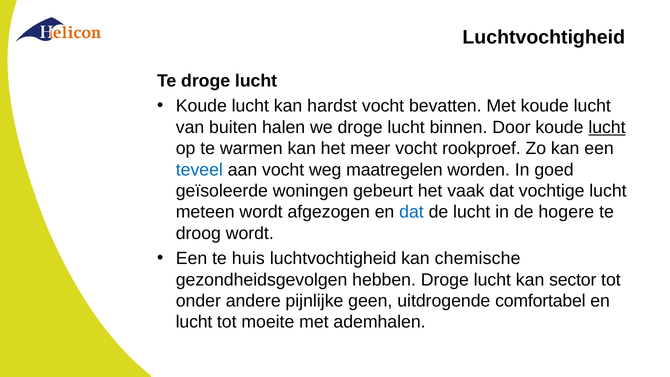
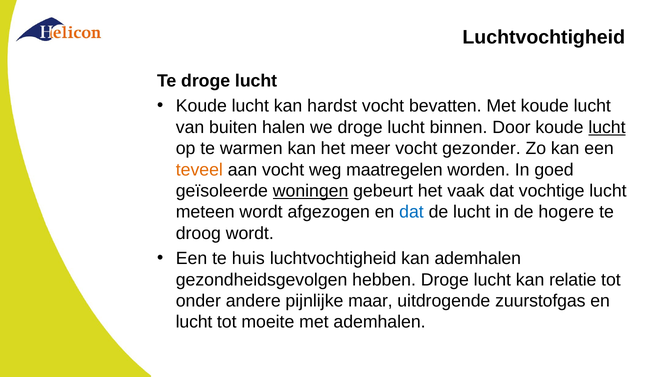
rookproef: rookproef -> gezonder (481, 148)
teveel colour: blue -> orange (199, 170)
woningen underline: none -> present (311, 191)
kan chemische: chemische -> ademhalen (478, 258)
sector: sector -> relatie (573, 280)
geen: geen -> maar (370, 301)
comfortabel: comfortabel -> zuurstofgas (540, 301)
